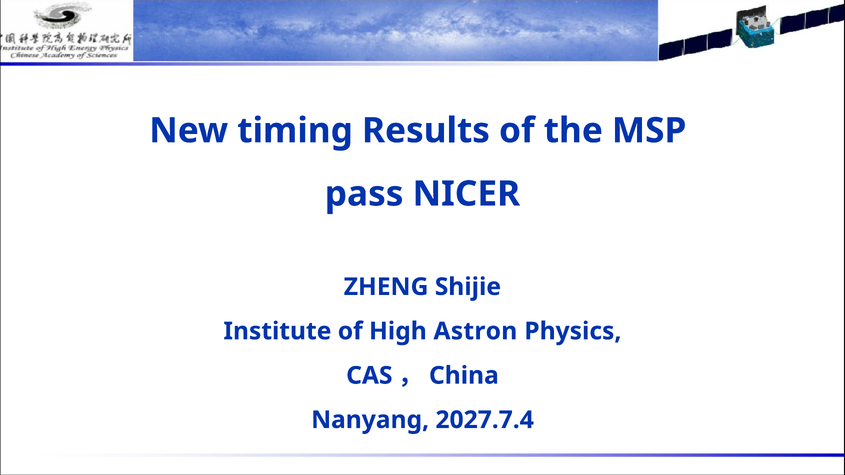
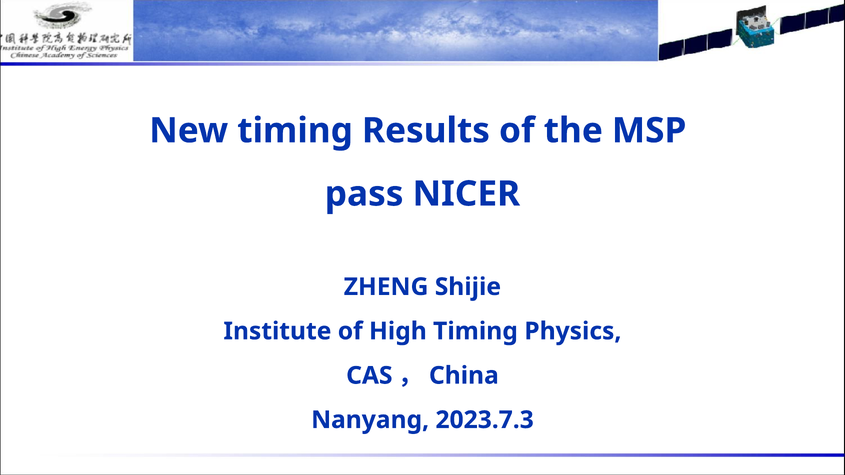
High Astron: Astron -> Timing (475, 331)
2027.7.4: 2027.7.4 -> 2023.7.3 (485, 420)
